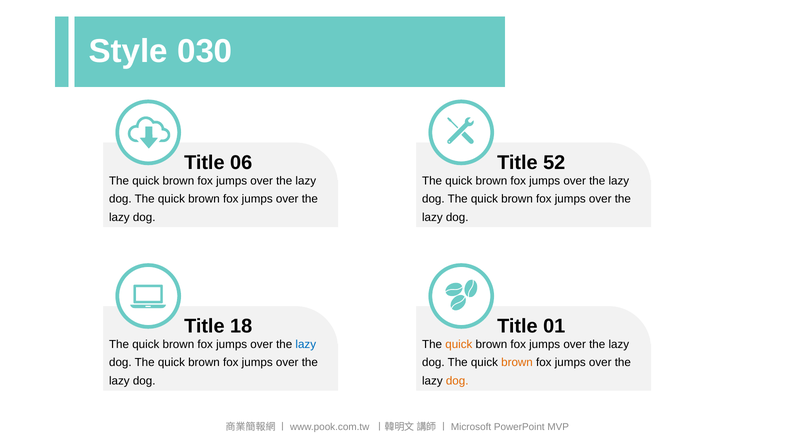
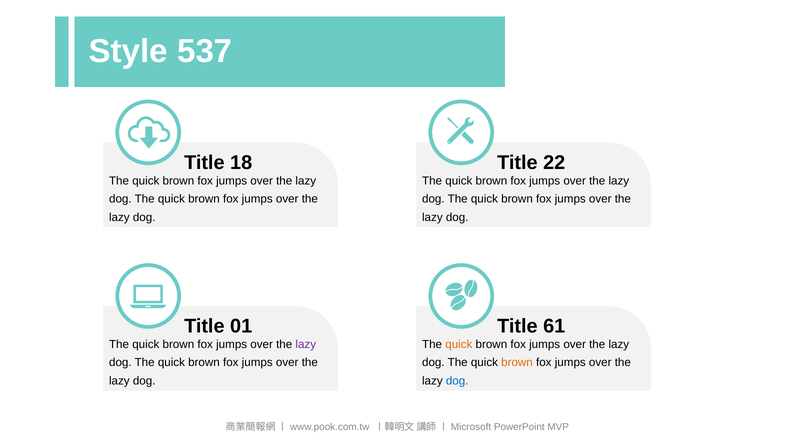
030: 030 -> 537 (205, 51)
06: 06 -> 18 (241, 163)
52: 52 -> 22 (554, 163)
18: 18 -> 01 (241, 327)
01: 01 -> 61 (554, 327)
lazy colour: blue -> purple (306, 345)
dog colour: orange -> blue (457, 381)
